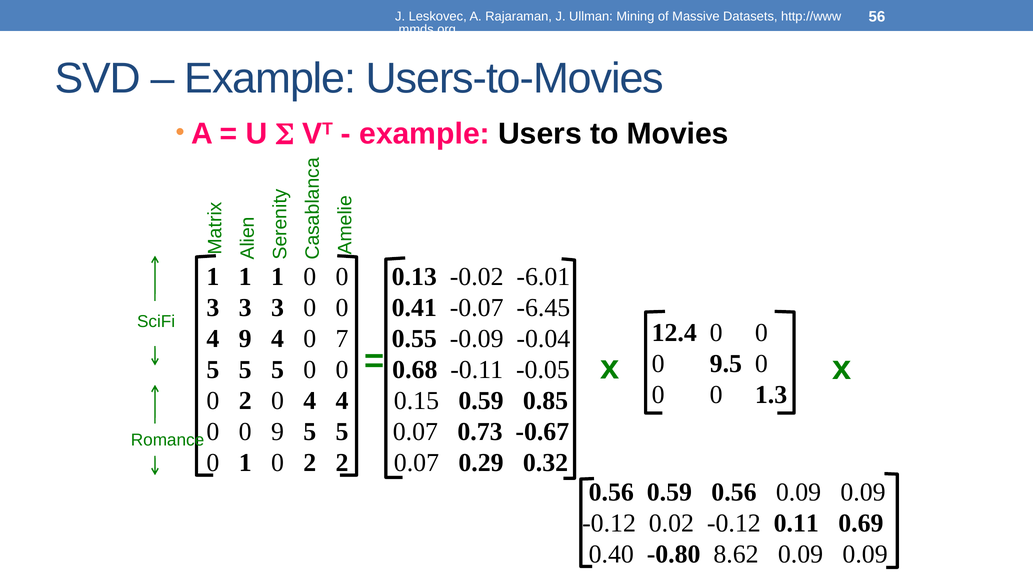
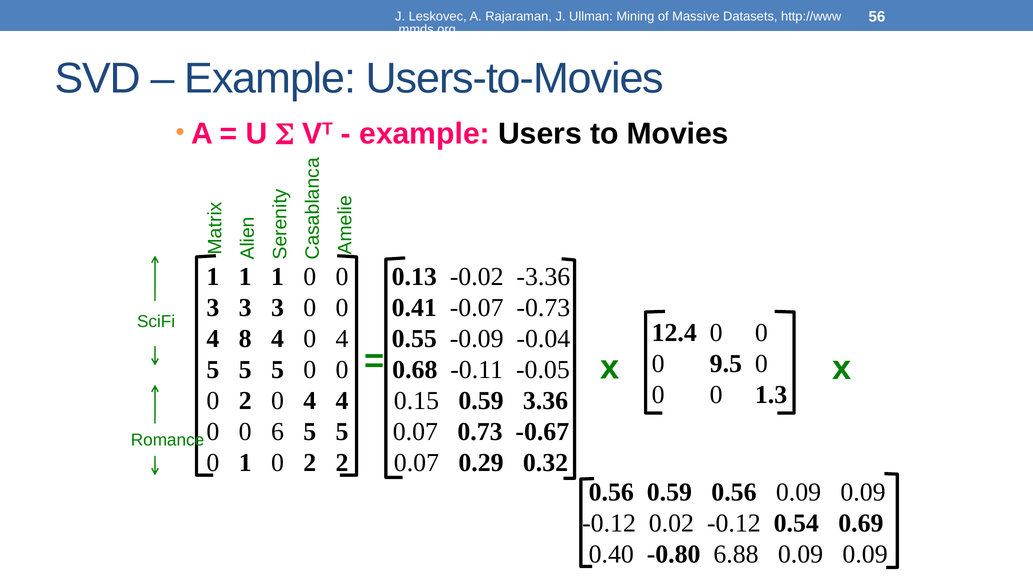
-6.01: -6.01 -> -3.36 (543, 277)
-6.45: -6.45 -> -0.73 (543, 308)
4 9: 9 -> 8 (245, 339)
4 0 7: 7 -> 4 (342, 339)
0.85: 0.85 -> 3.36 (546, 401)
0 9: 9 -> 6 (277, 432)
0.11: 0.11 -> 0.54 (796, 523)
8.62: 8.62 -> 6.88 (736, 554)
